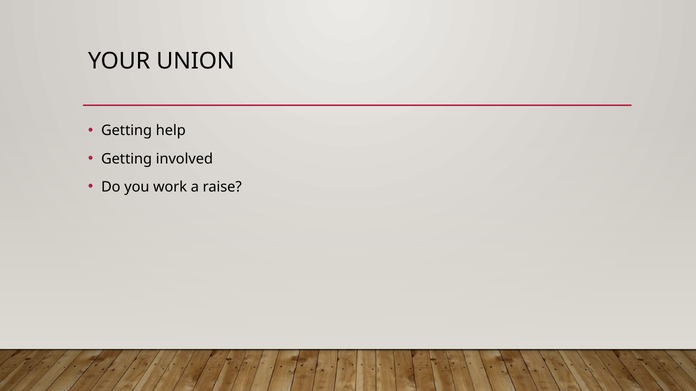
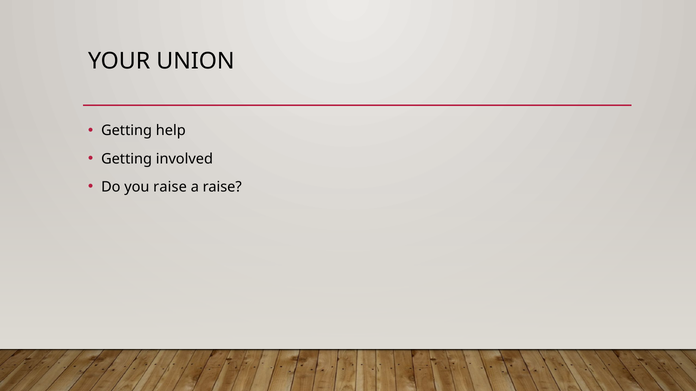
you work: work -> raise (170, 187)
